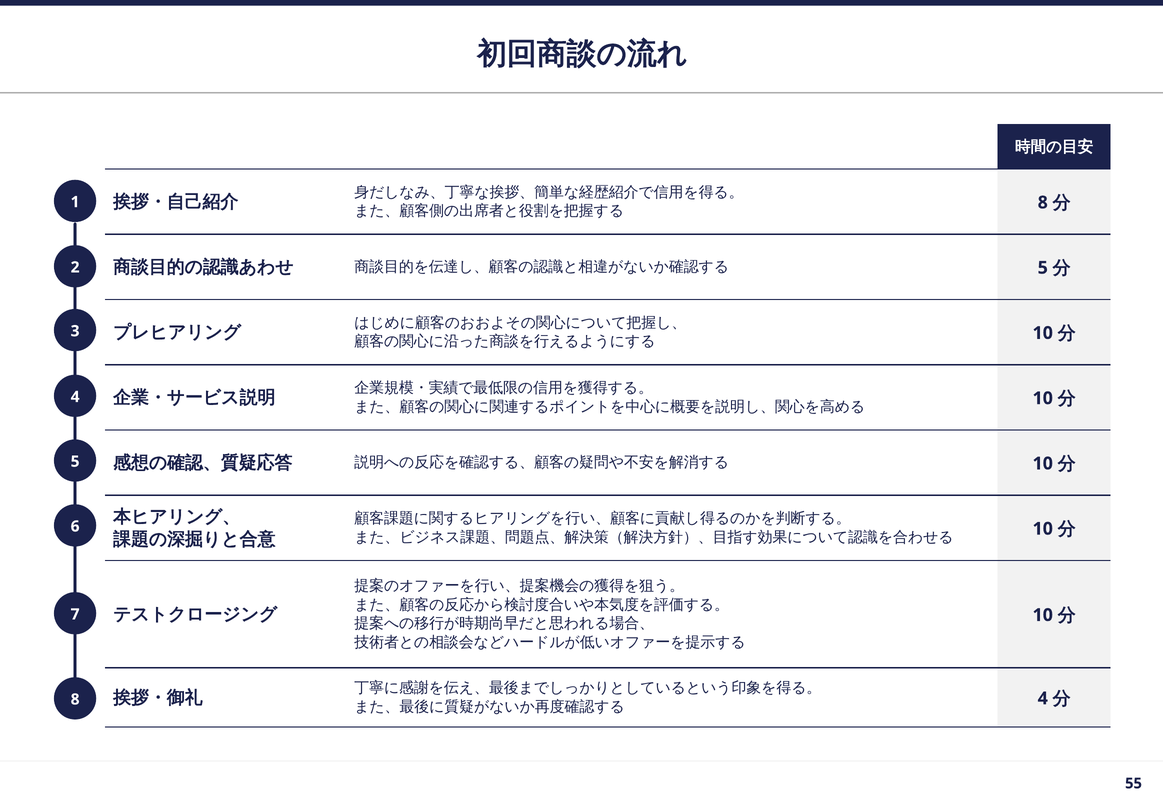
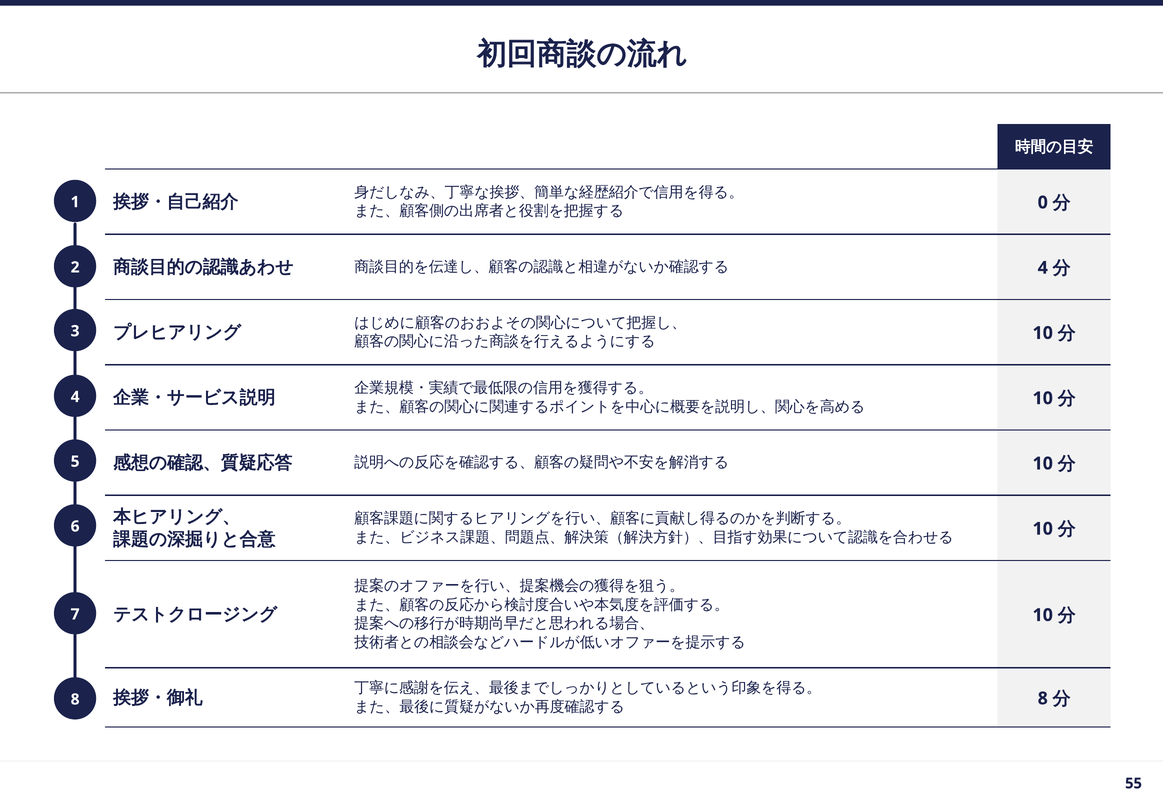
8: 8 -> 0 (1043, 203)
5: 5 -> 4 (1043, 268)
4: 4 -> 8 (1043, 699)
